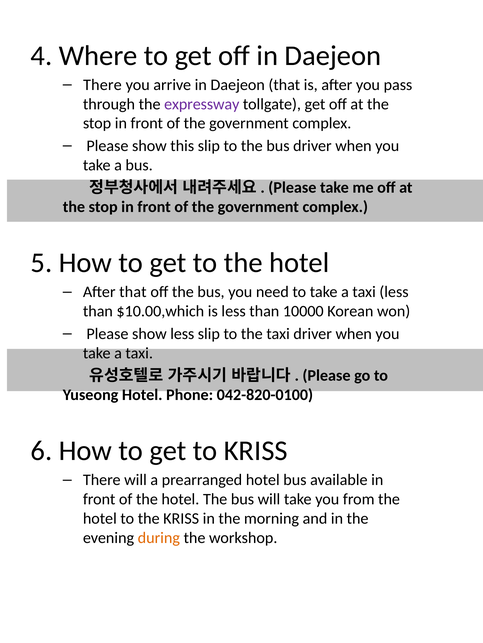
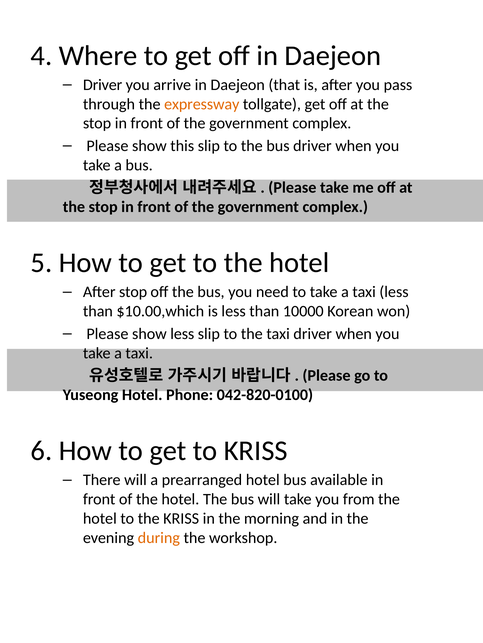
There: There -> Driver (103, 85)
expressway colour: purple -> orange (202, 104)
After that: that -> stop (133, 292)
